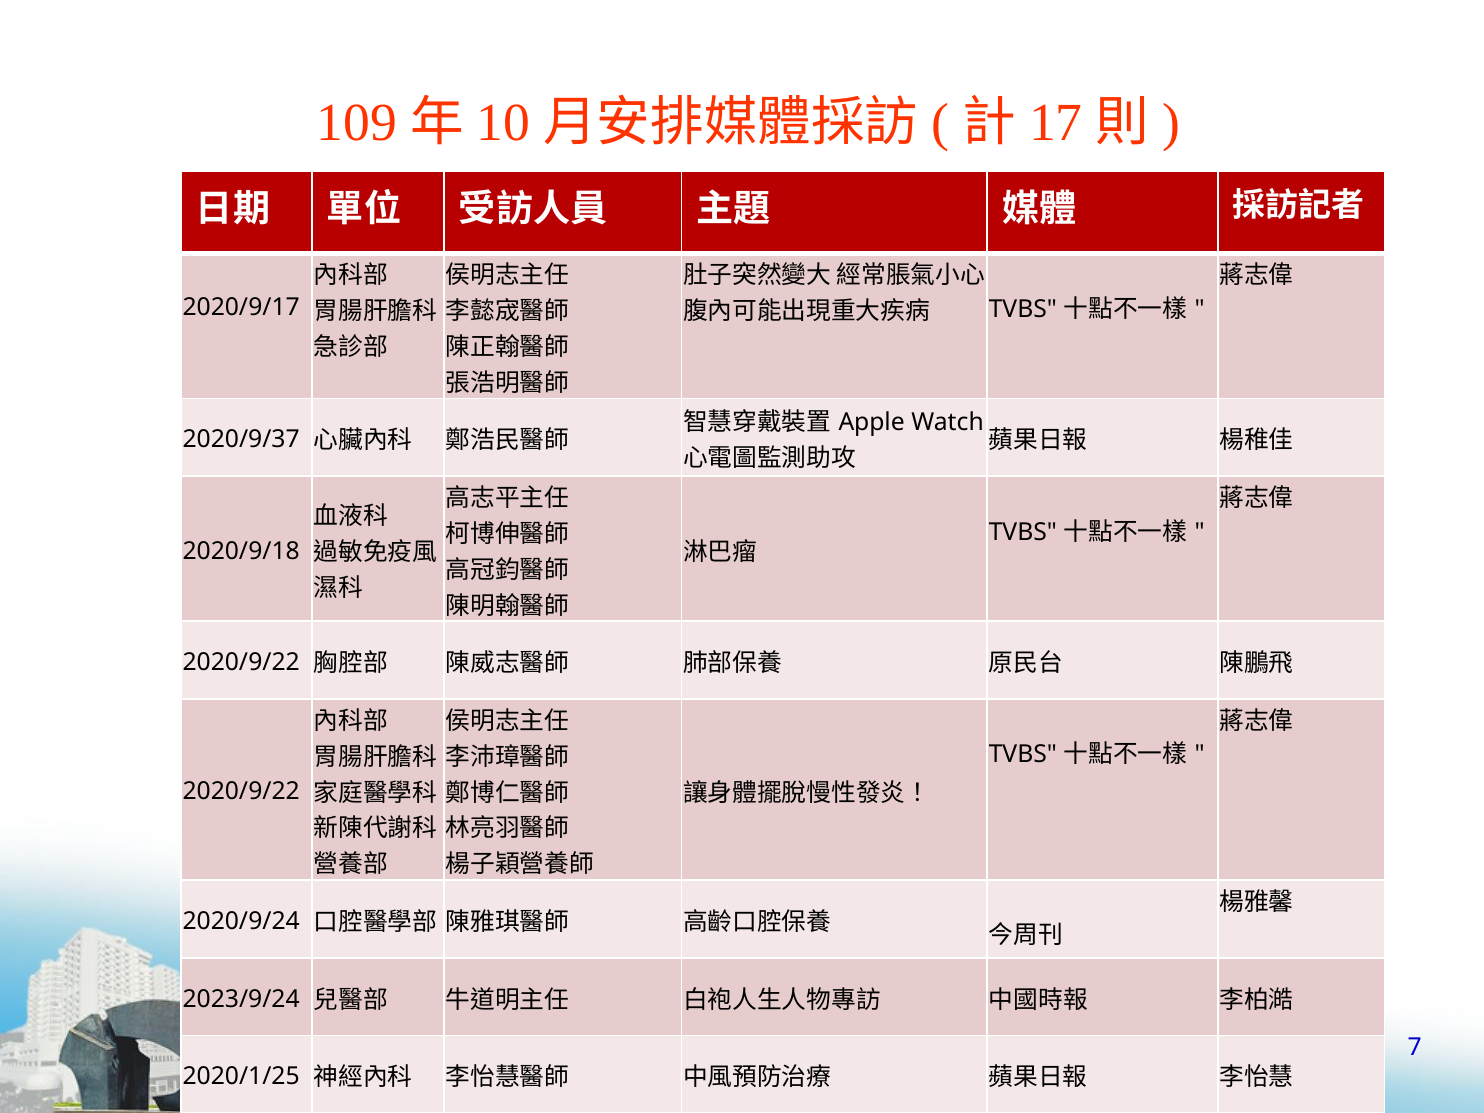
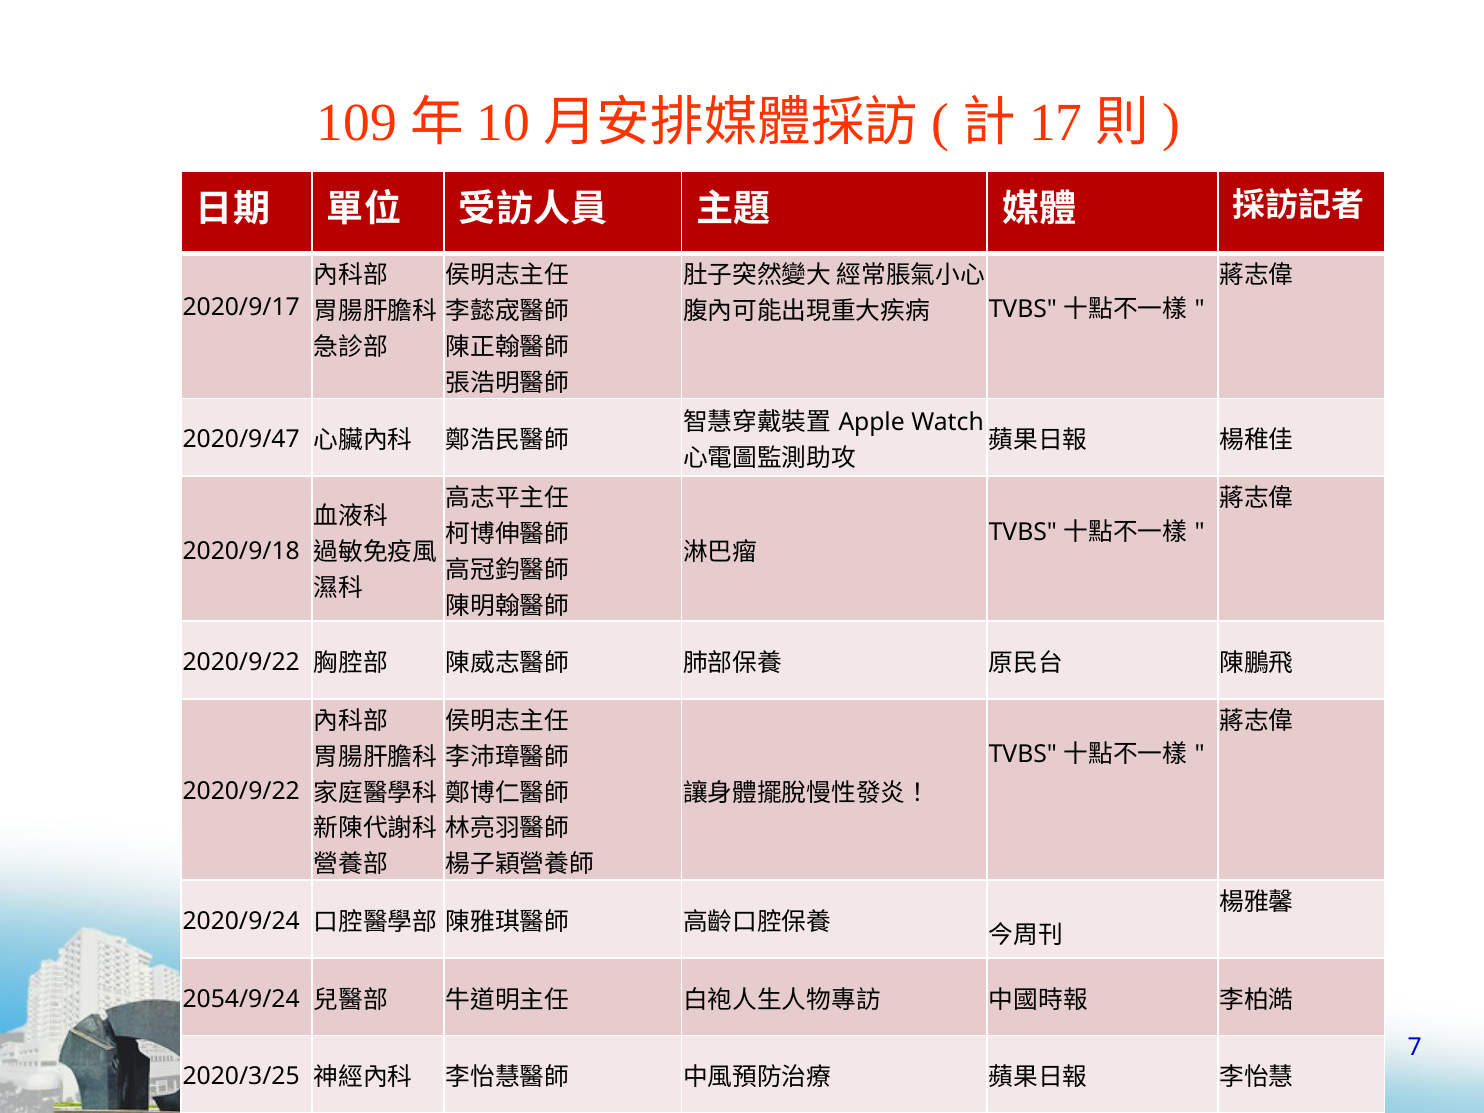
2020/9/37: 2020/9/37 -> 2020/9/47 (241, 440)
2023/9/24: 2023/9/24 -> 2054/9/24 (241, 999)
2020/1/25: 2020/1/25 -> 2020/3/25 (241, 1077)
